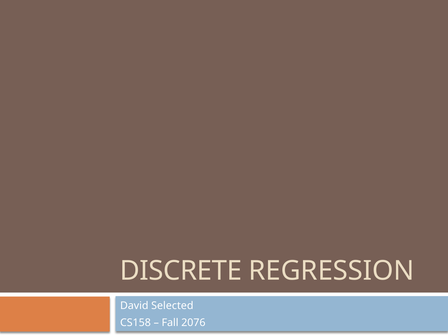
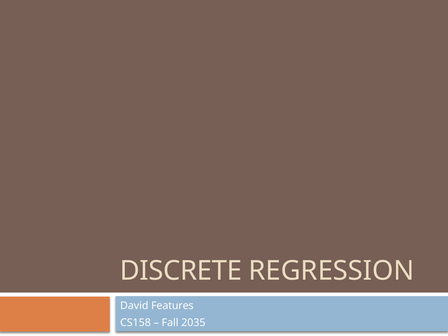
Selected: Selected -> Features (172, 306)
2076: 2076 -> 2035 (193, 323)
